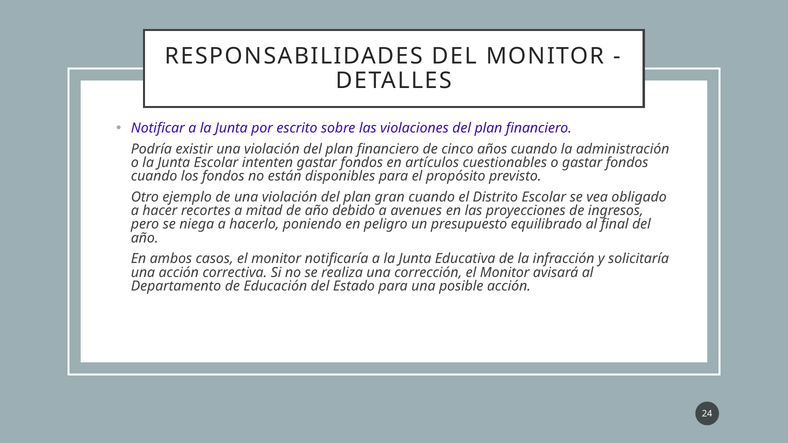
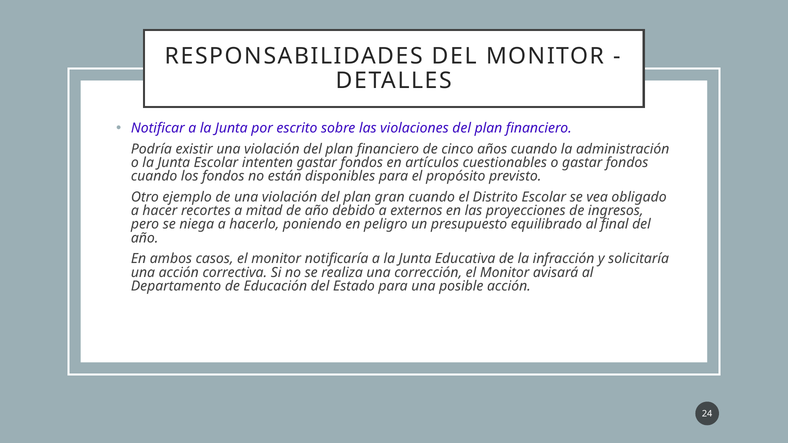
avenues: avenues -> externos (416, 211)
